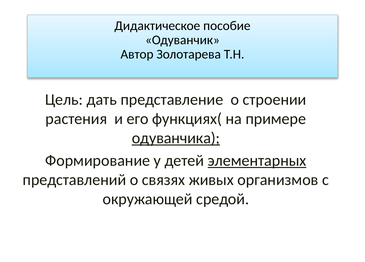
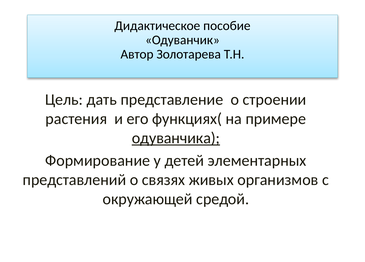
элементарных underline: present -> none (257, 160)
